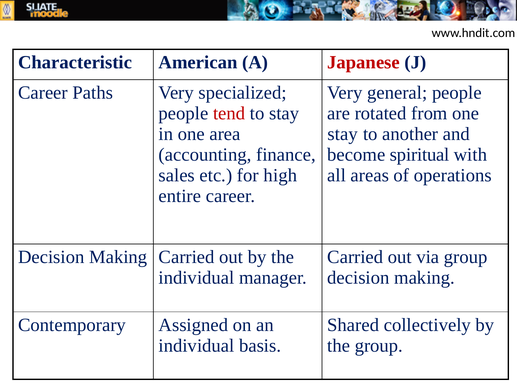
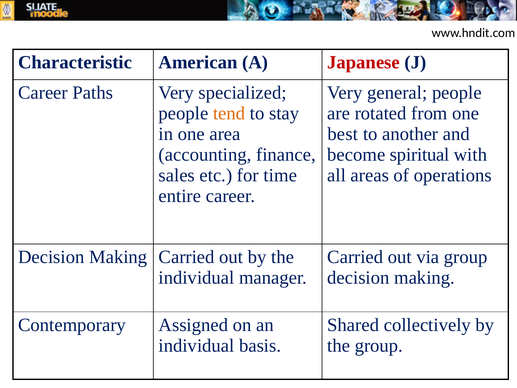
tend colour: red -> orange (229, 113)
stay: stay -> best (343, 134)
high: high -> time (280, 175)
